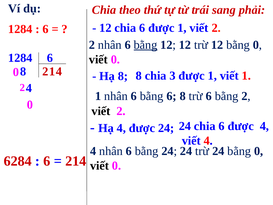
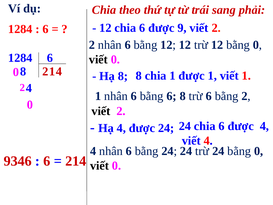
6 được 1: 1 -> 9 (182, 28)
bằng underline: present -> none (146, 45)
chia 3: 3 -> 1 (173, 76)
6284: 6284 -> 9346 (18, 161)
